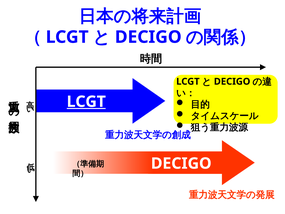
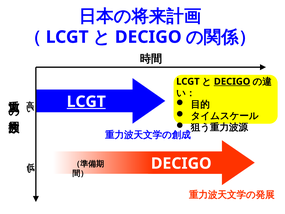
DECIGO underline: none -> present (232, 81)
